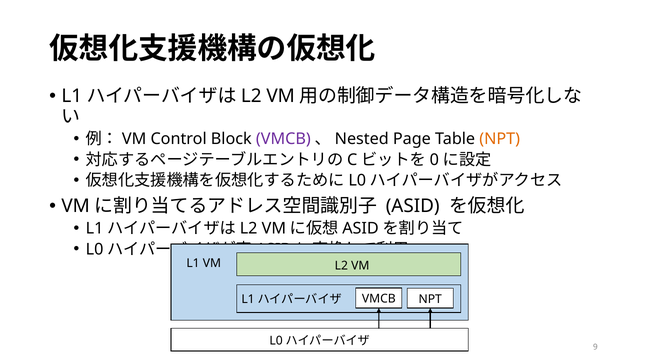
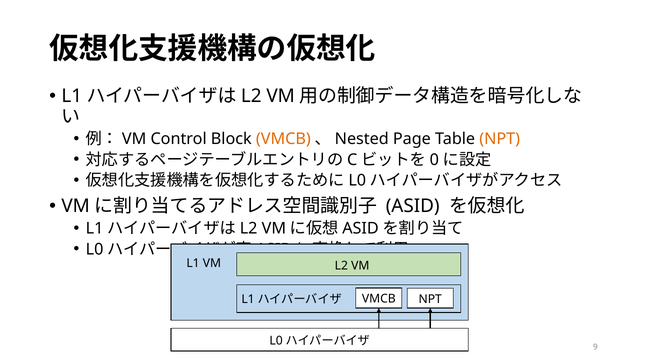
VMCB colour: purple -> orange (283, 139)
